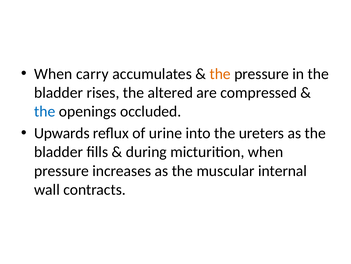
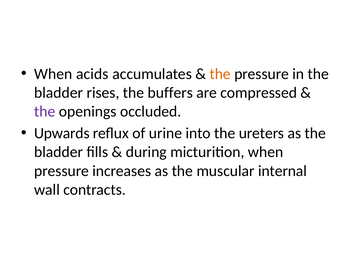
carry: carry -> acids (92, 74)
altered: altered -> buffers (170, 92)
the colour: blue -> purple (45, 111)
